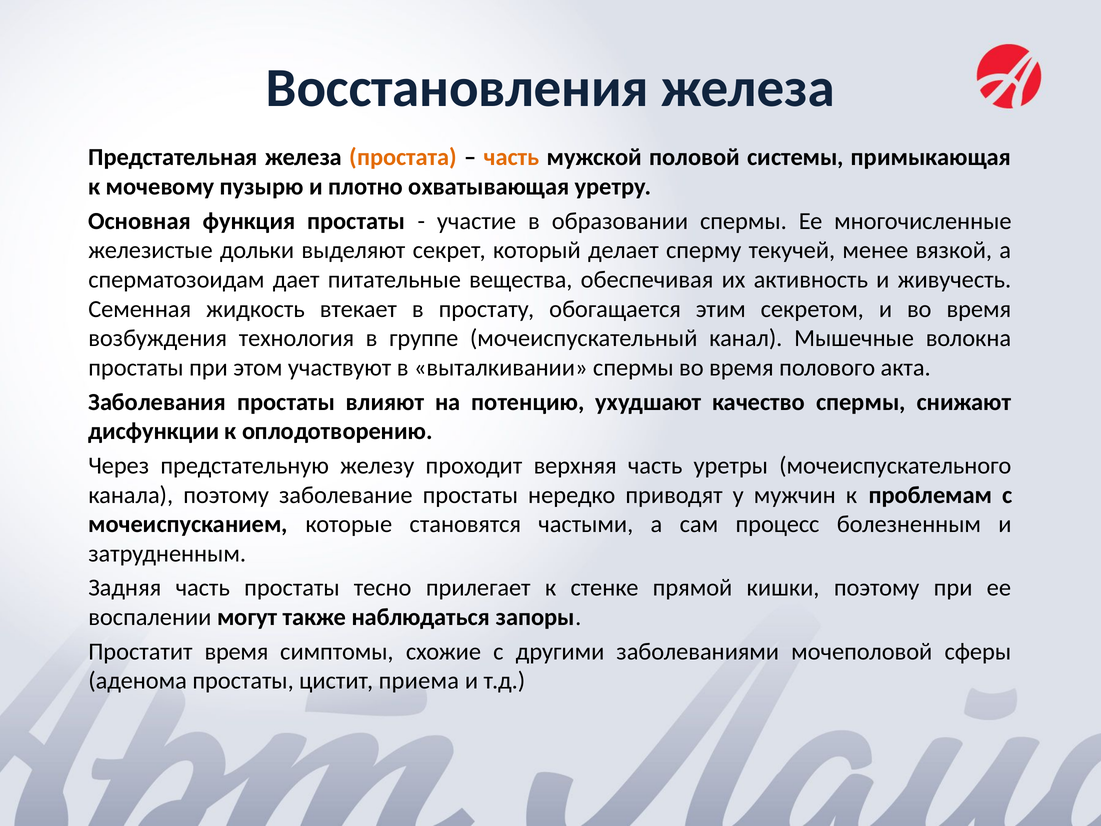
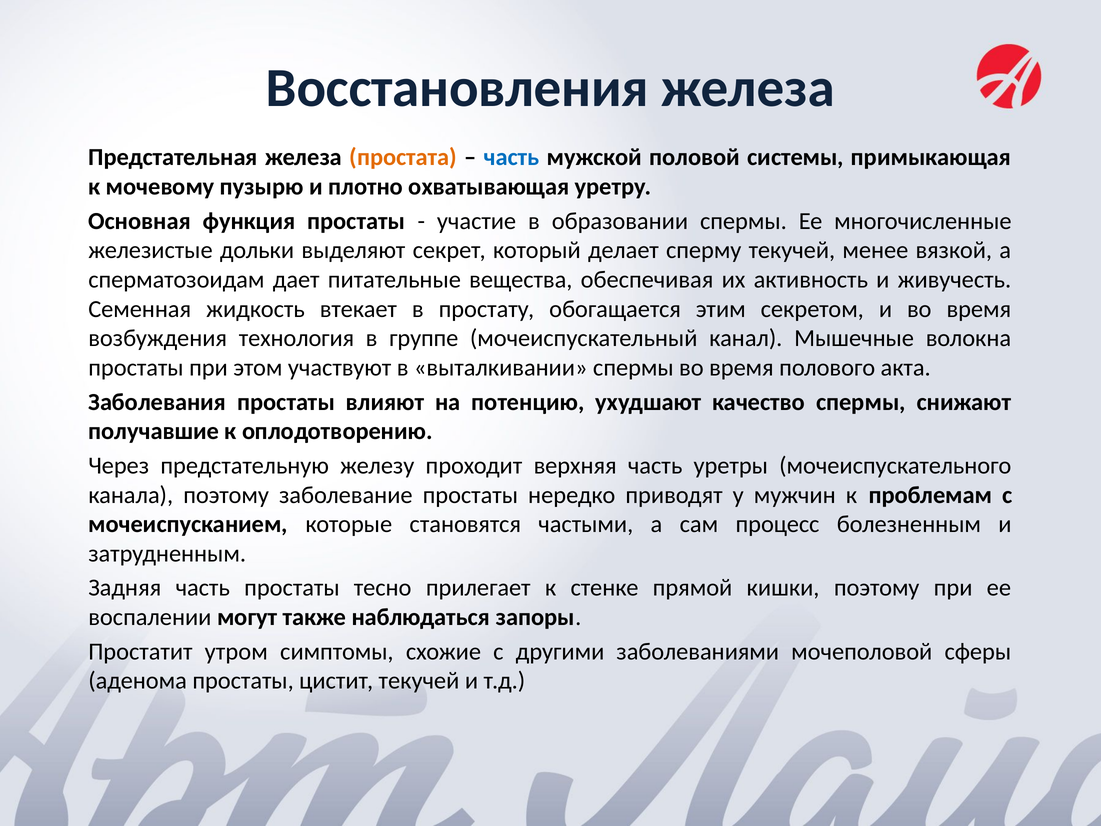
часть colour: orange -> blue (512, 157)
дисфункции: дисфункции -> получавшие (154, 431)
Простатит время: время -> утром (236, 651)
цистит приема: приема -> текучей (419, 681)
